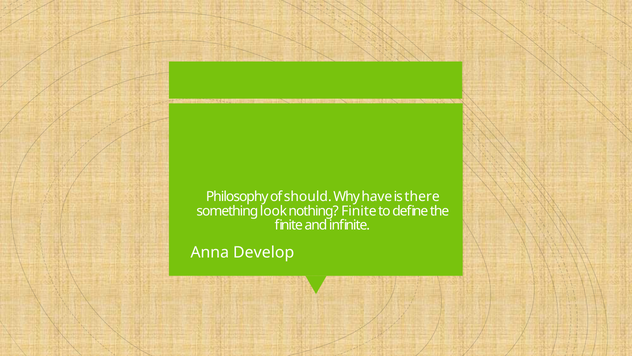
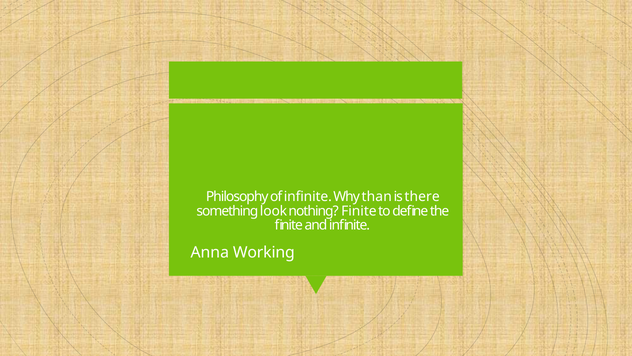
of should: should -> infinite (308, 197)
have: have -> than (377, 197)
Develop: Develop -> Working (264, 252)
